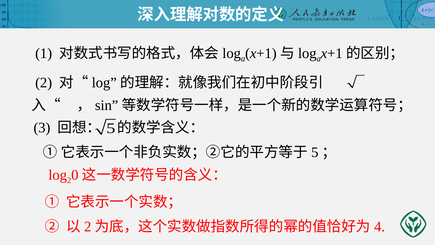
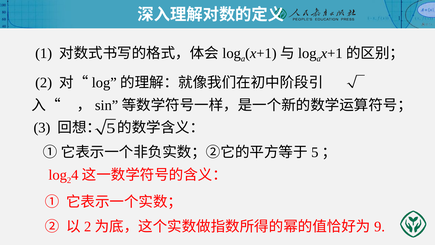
0: 0 -> 4 (75, 175)
4: 4 -> 9 (380, 226)
